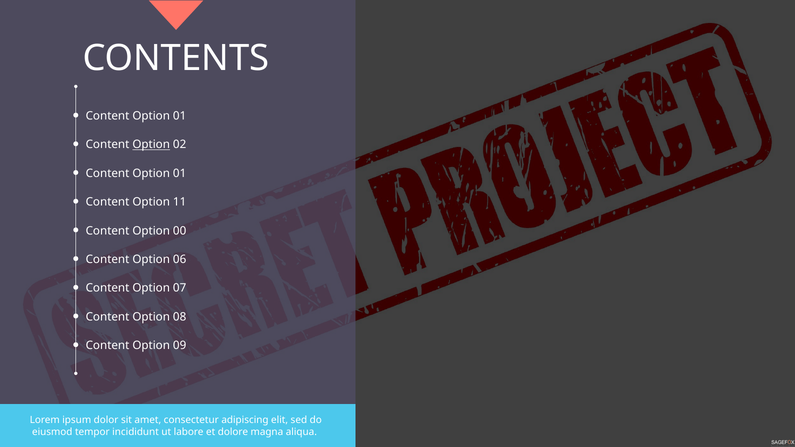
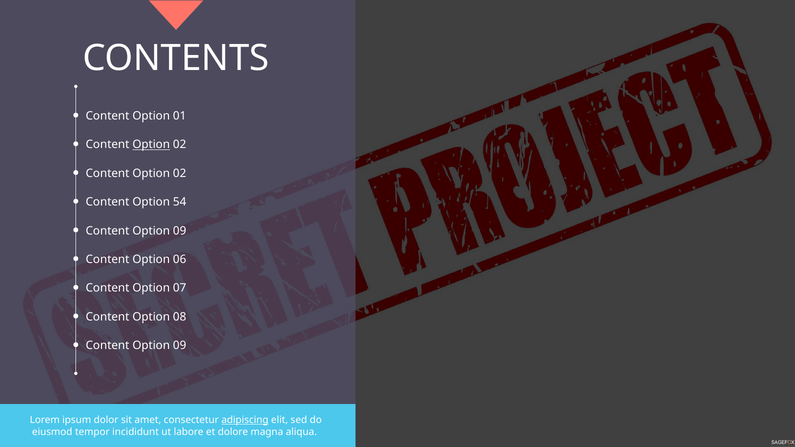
01: 01 -> 02 (180, 173)
11: 11 -> 54 (180, 202)
00: 00 -> 09 (180, 231)
adipiscing underline: none -> present (245, 420)
